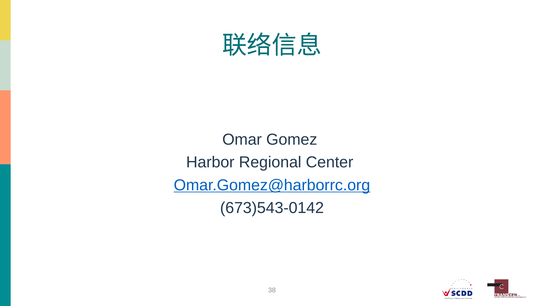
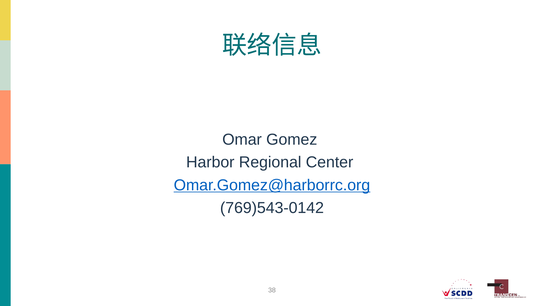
673)543-0142: 673)543-0142 -> 769)543-0142 (272, 208)
